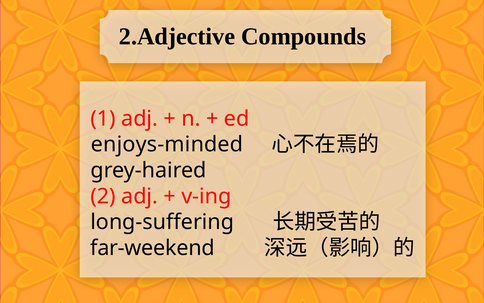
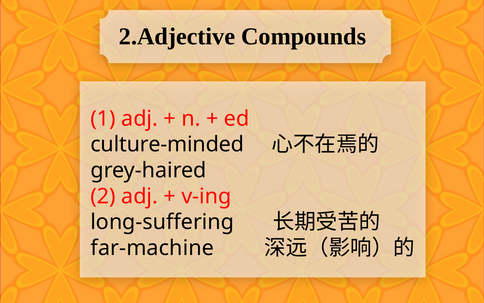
enjoys-minded: enjoys-minded -> culture-minded (167, 144)
far-weekend: far-weekend -> far-machine (152, 248)
